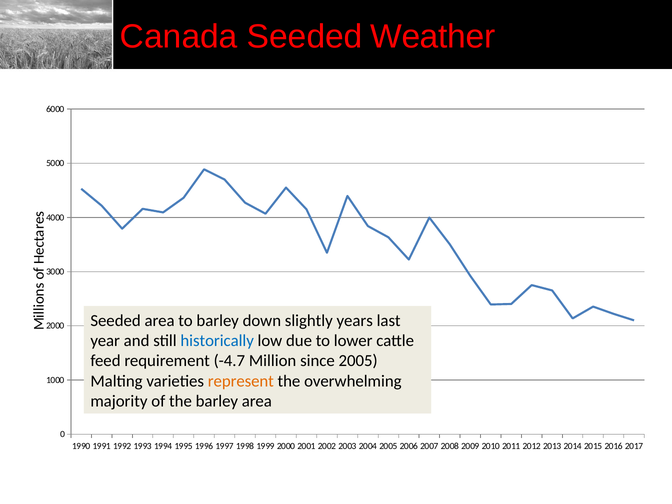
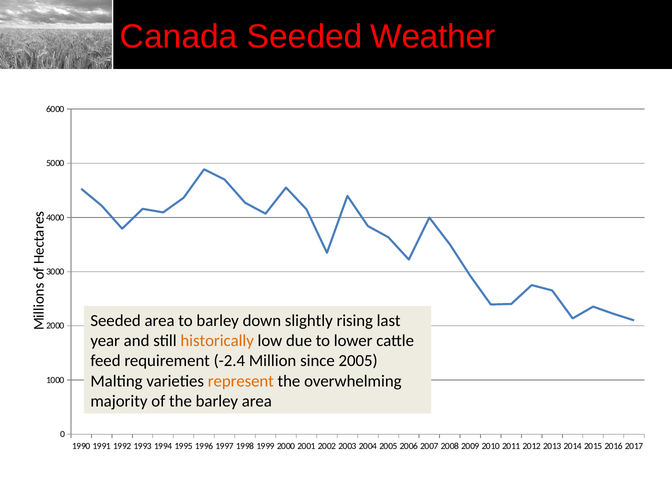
years: years -> rising (355, 321)
historically colour: blue -> orange (217, 341)
-4.7: -4.7 -> -2.4 (229, 361)
